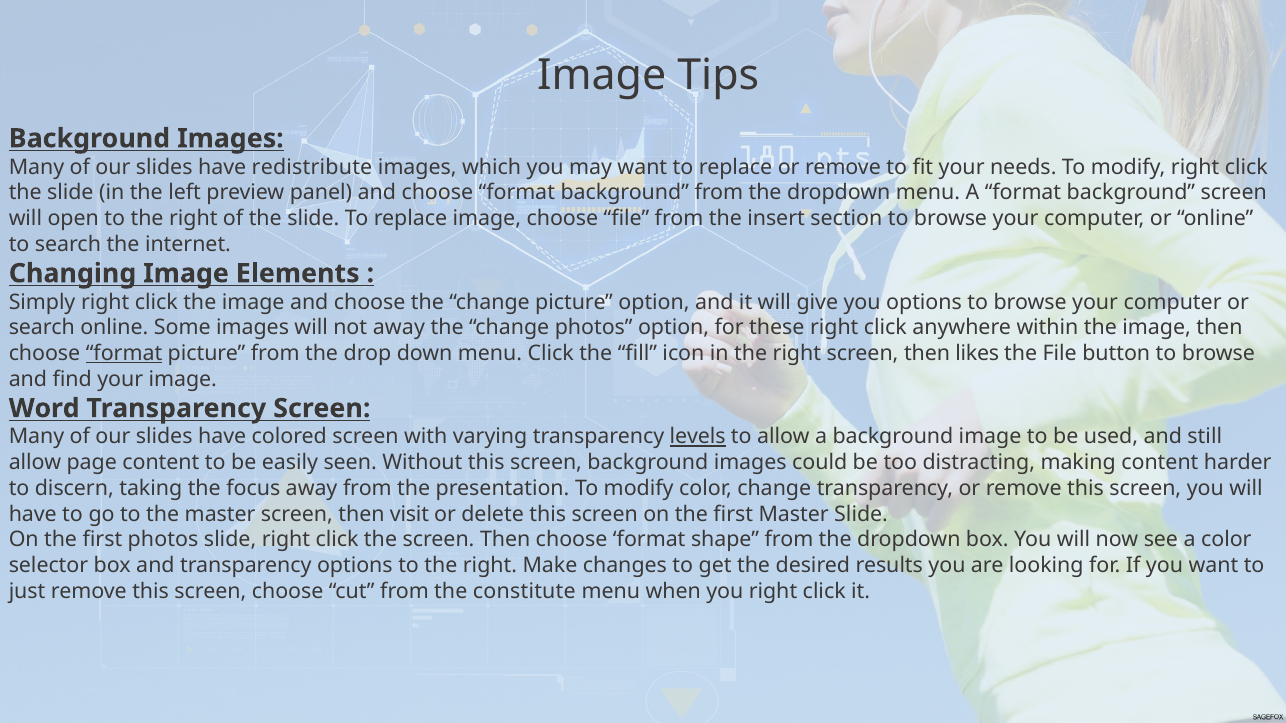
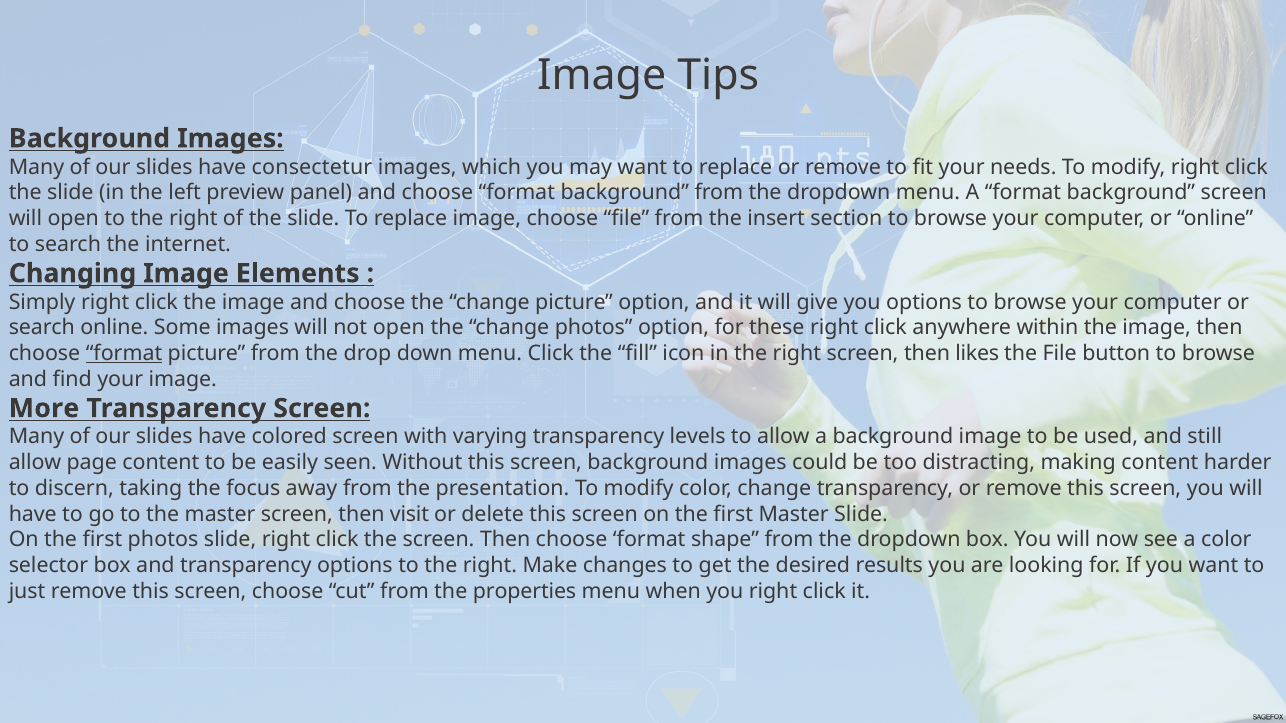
redistribute: redistribute -> consectetur (312, 167)
not away: away -> open (399, 328)
Word: Word -> More (44, 409)
levels underline: present -> none (698, 437)
constitute: constitute -> properties (525, 591)
